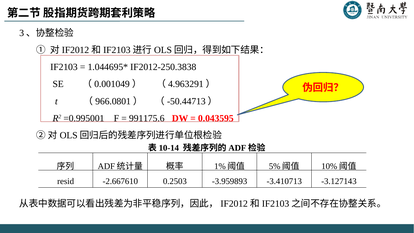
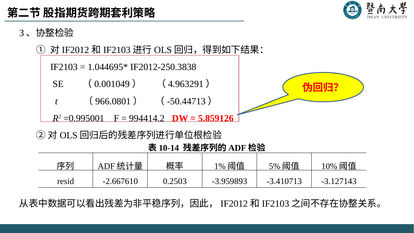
991175.6: 991175.6 -> 994414.2 (147, 118)
0.043595: 0.043595 -> 5.859126 (216, 118)
